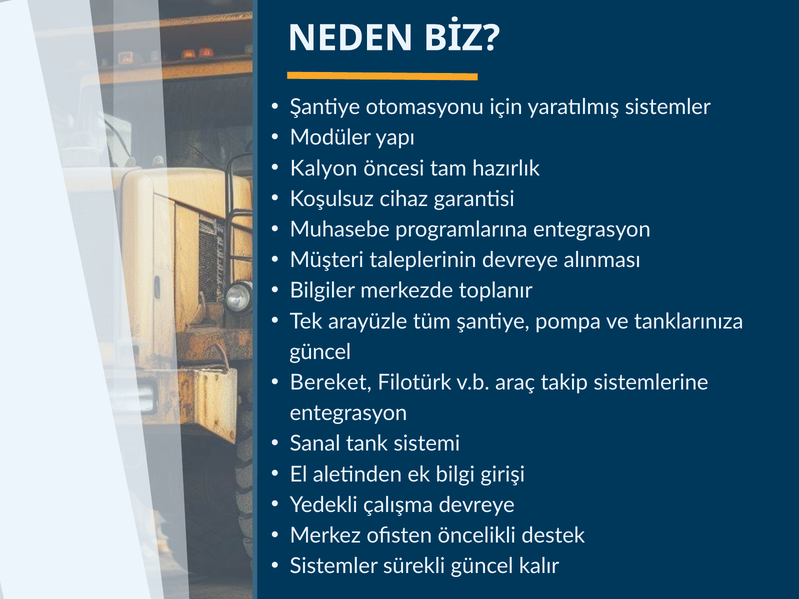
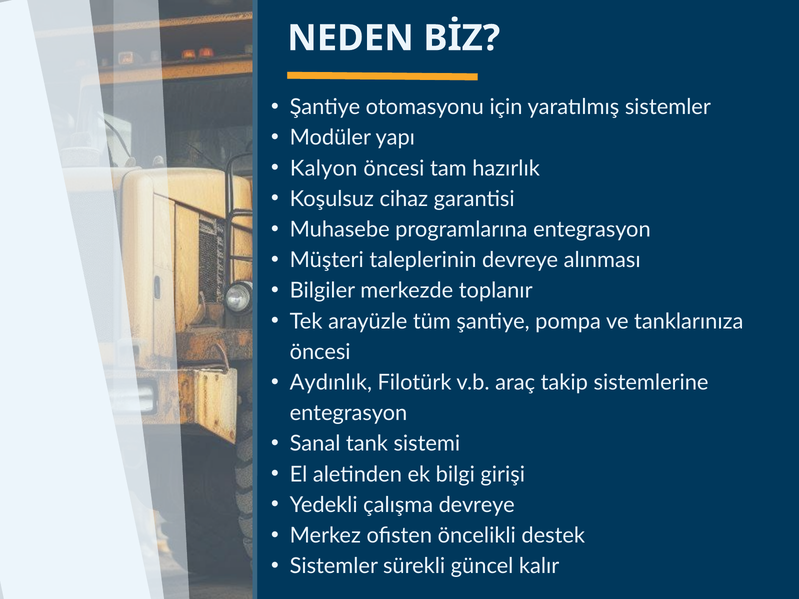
güncel: güncel -> öncesi (320, 352)
Bereket: Bereket -> Aydınlık (331, 383)
